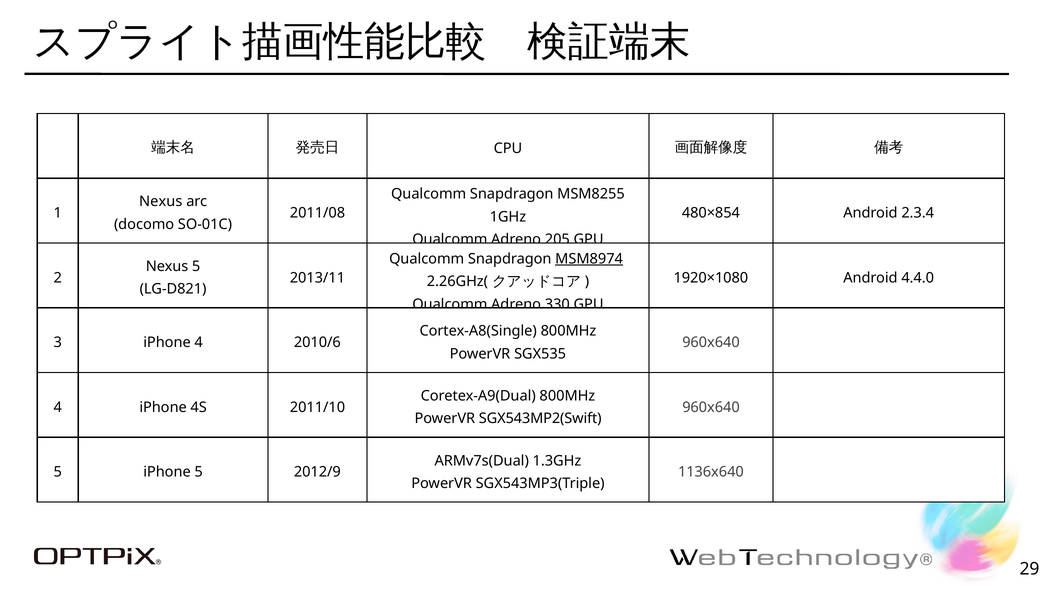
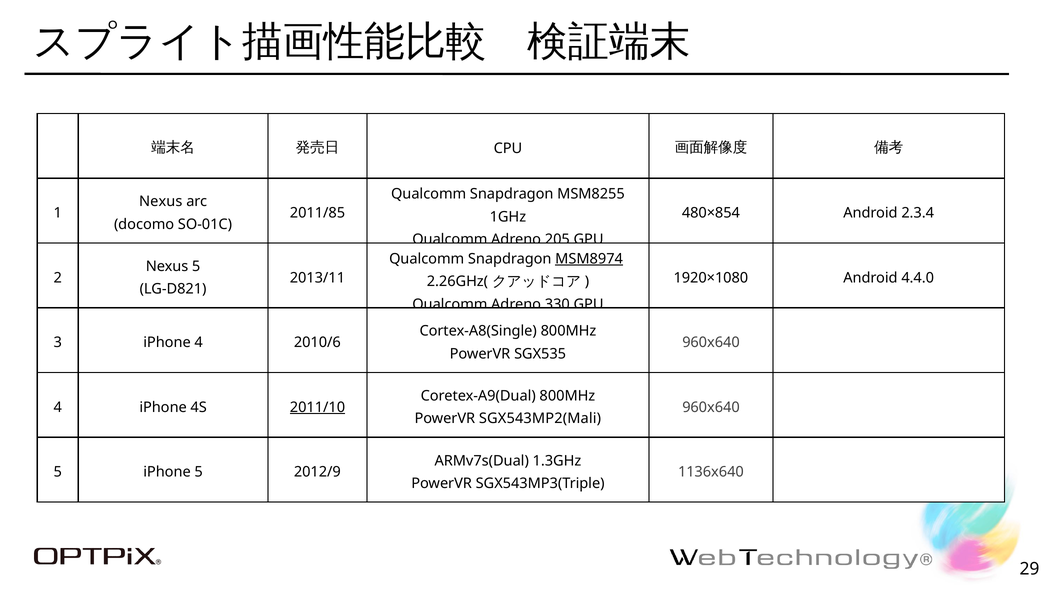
2011/08: 2011/08 -> 2011/85 (318, 213)
2011/10 underline: none -> present (318, 407)
SGX543MP2(Swift: SGX543MP2(Swift -> SGX543MP2(Mali (540, 418)
